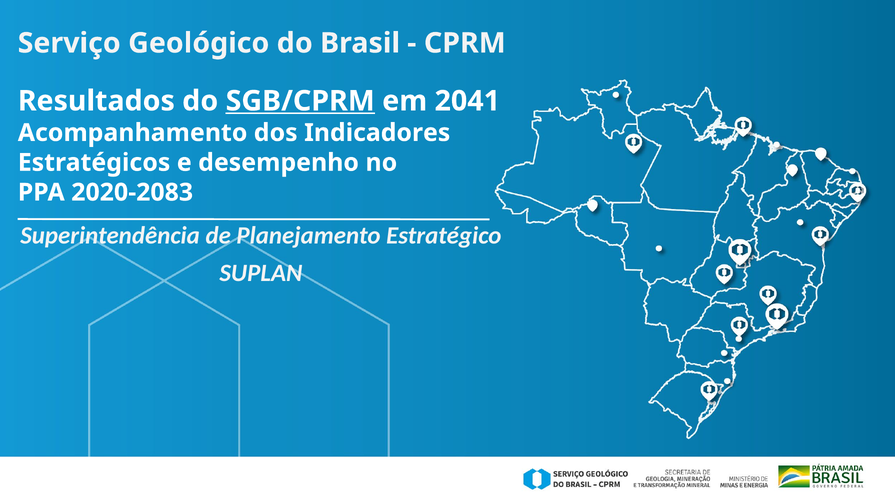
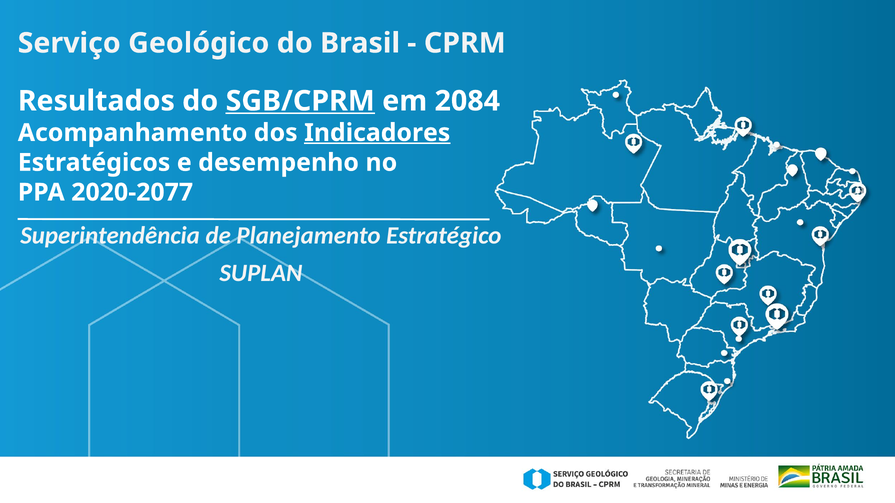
2041: 2041 -> 2084 (467, 101)
Indicadores underline: none -> present (377, 133)
2020-2083: 2020-2083 -> 2020-2077 (132, 193)
